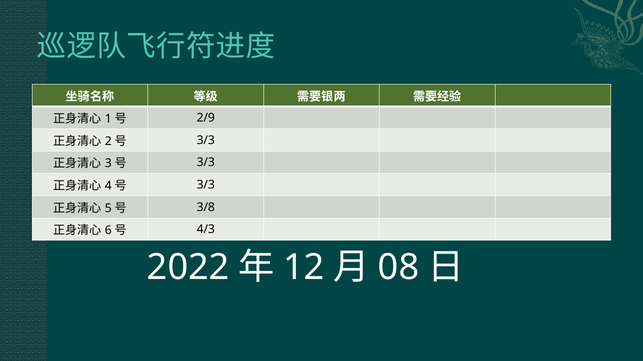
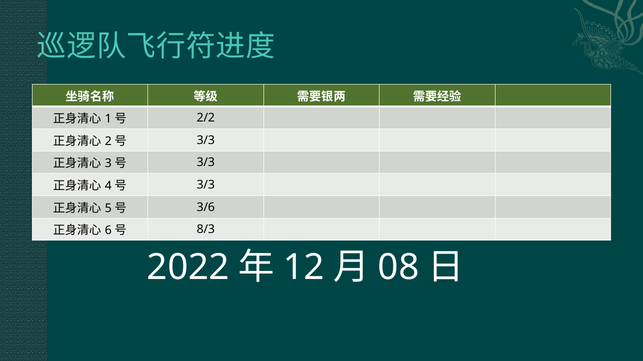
2/9: 2/9 -> 2/2 (206, 118)
3/8: 3/8 -> 3/6 (206, 207)
4/3: 4/3 -> 8/3 (206, 230)
